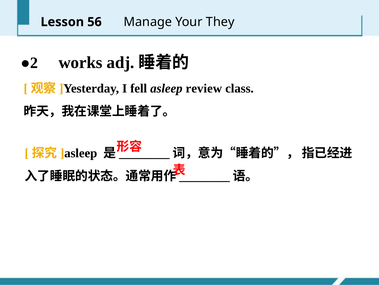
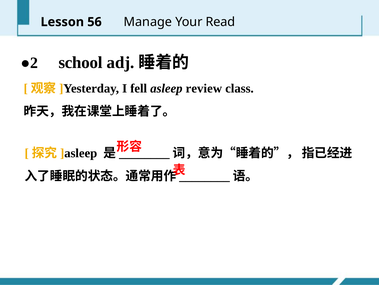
They: They -> Read (220, 22)
works: works -> school (81, 62)
